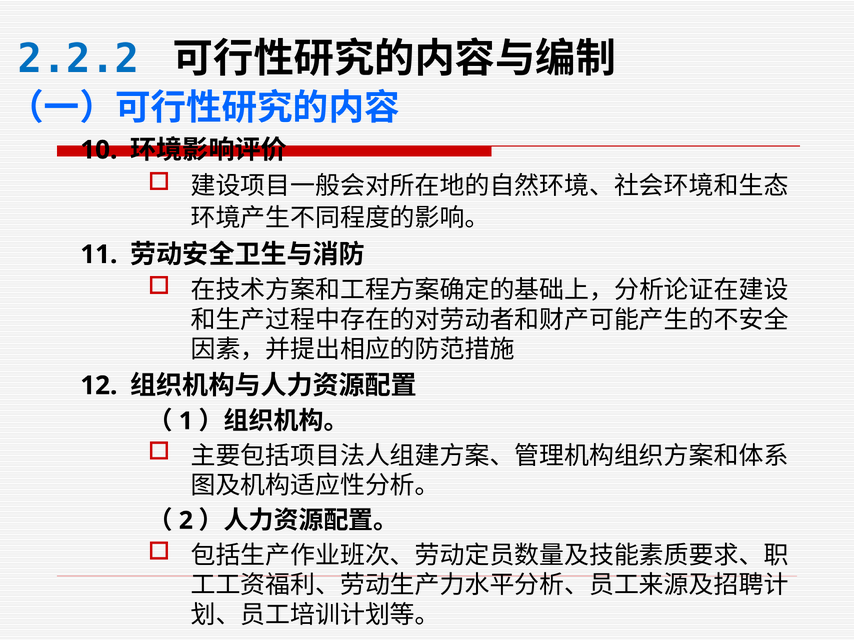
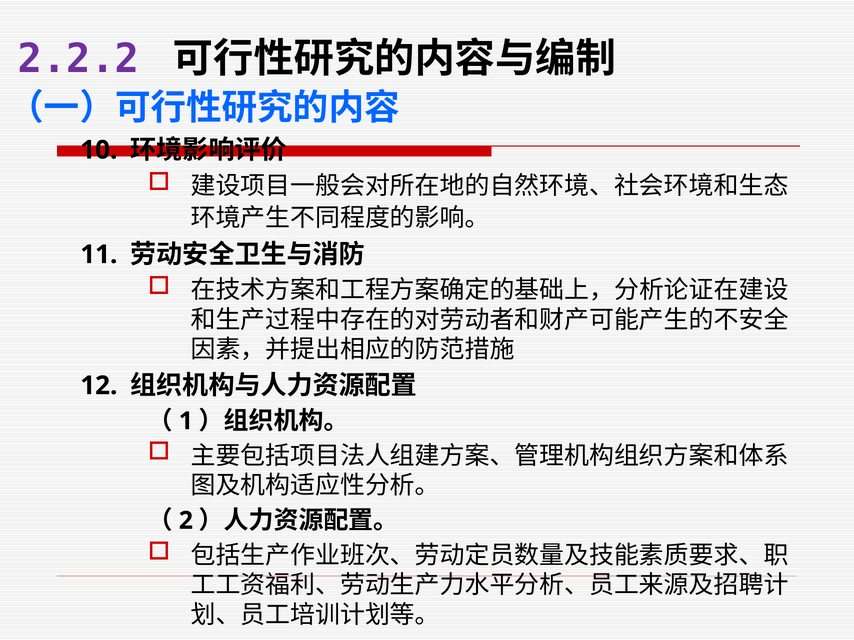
2.2.2 colour: blue -> purple (78, 59)
